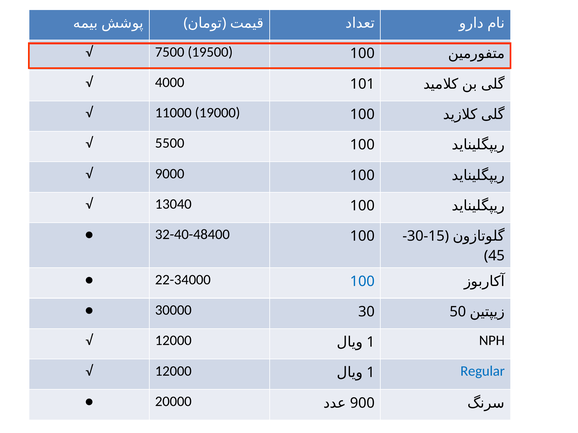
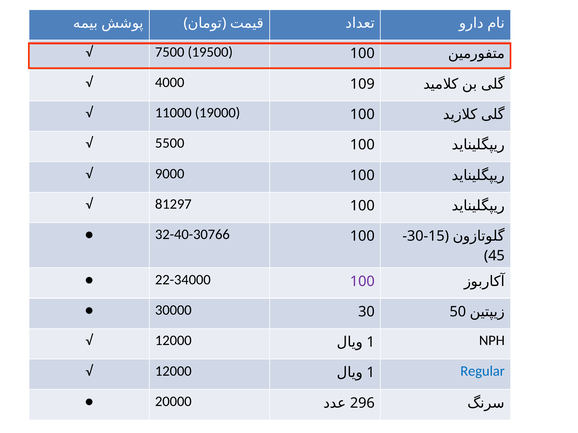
101: 101 -> 109 (362, 84)
13040: 13040 -> 81297 (173, 204)
32-40-48400: 32-40-48400 -> 32-40-30766 (192, 235)
100 colour: blue -> purple (362, 282)
900: 900 -> 296 (362, 403)
